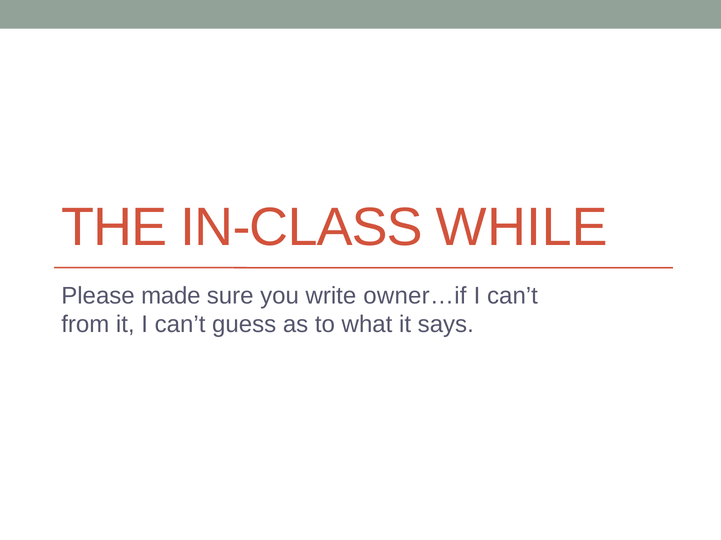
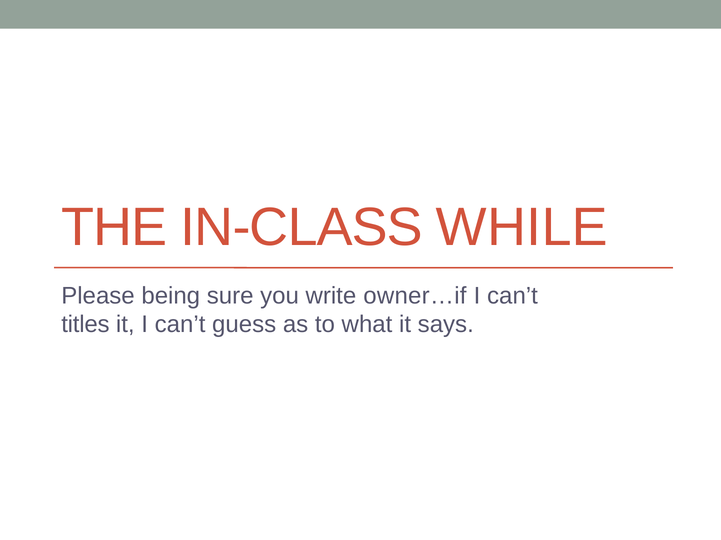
made: made -> being (171, 296)
from: from -> titles (85, 325)
